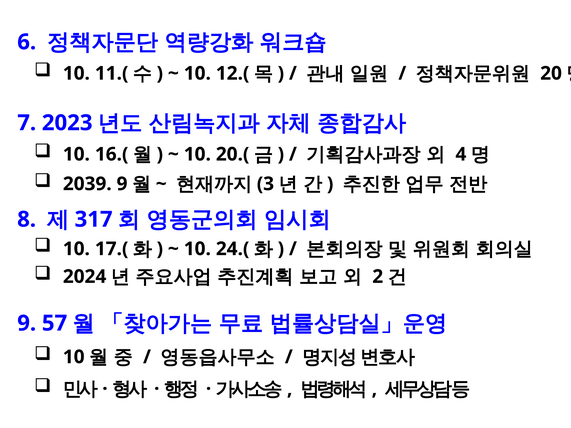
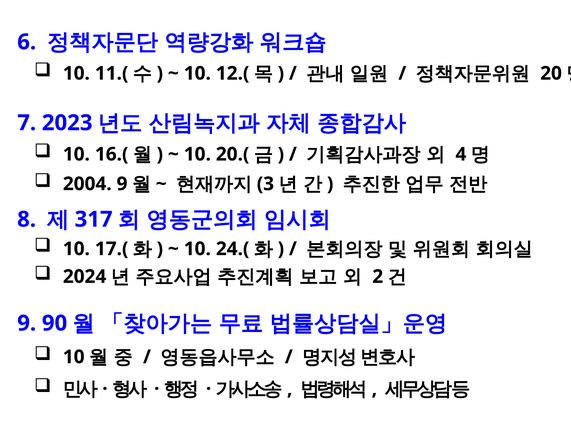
2039: 2039 -> 2004 (87, 184)
57: 57 -> 90 (55, 323)
